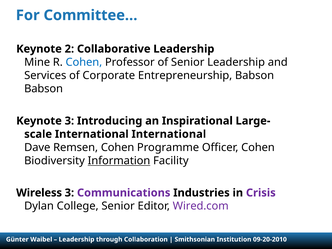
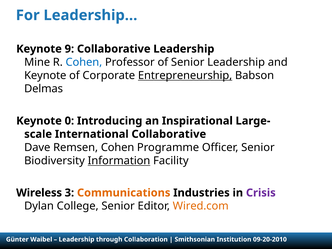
Committee…: Committee… -> Leadership… (90, 15)
2: 2 -> 9 (69, 49)
Services: Services -> Keynote (45, 75)
Entrepreneurship underline: none -> present (185, 75)
Babson: Babson -> Delmas (44, 89)
Keynote 3: 3 -> 0 (69, 121)
International International: International -> Collaborative (169, 134)
Officer Cohen: Cohen -> Senior (258, 147)
Communications colour: purple -> orange (124, 193)
Wired.com colour: purple -> orange (201, 206)
